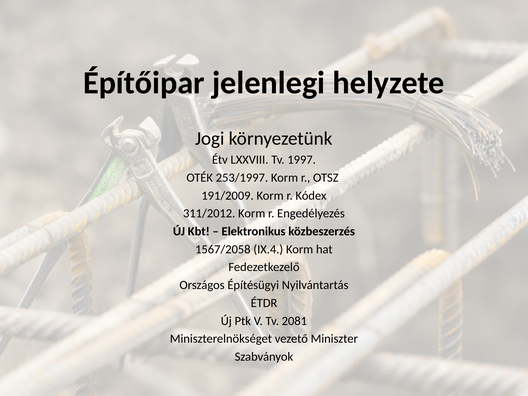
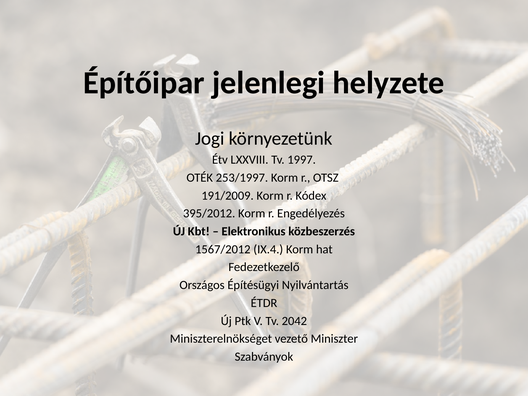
311/2012: 311/2012 -> 395/2012 (209, 214)
1567/2058: 1567/2058 -> 1567/2012 (223, 249)
2081: 2081 -> 2042 (294, 321)
